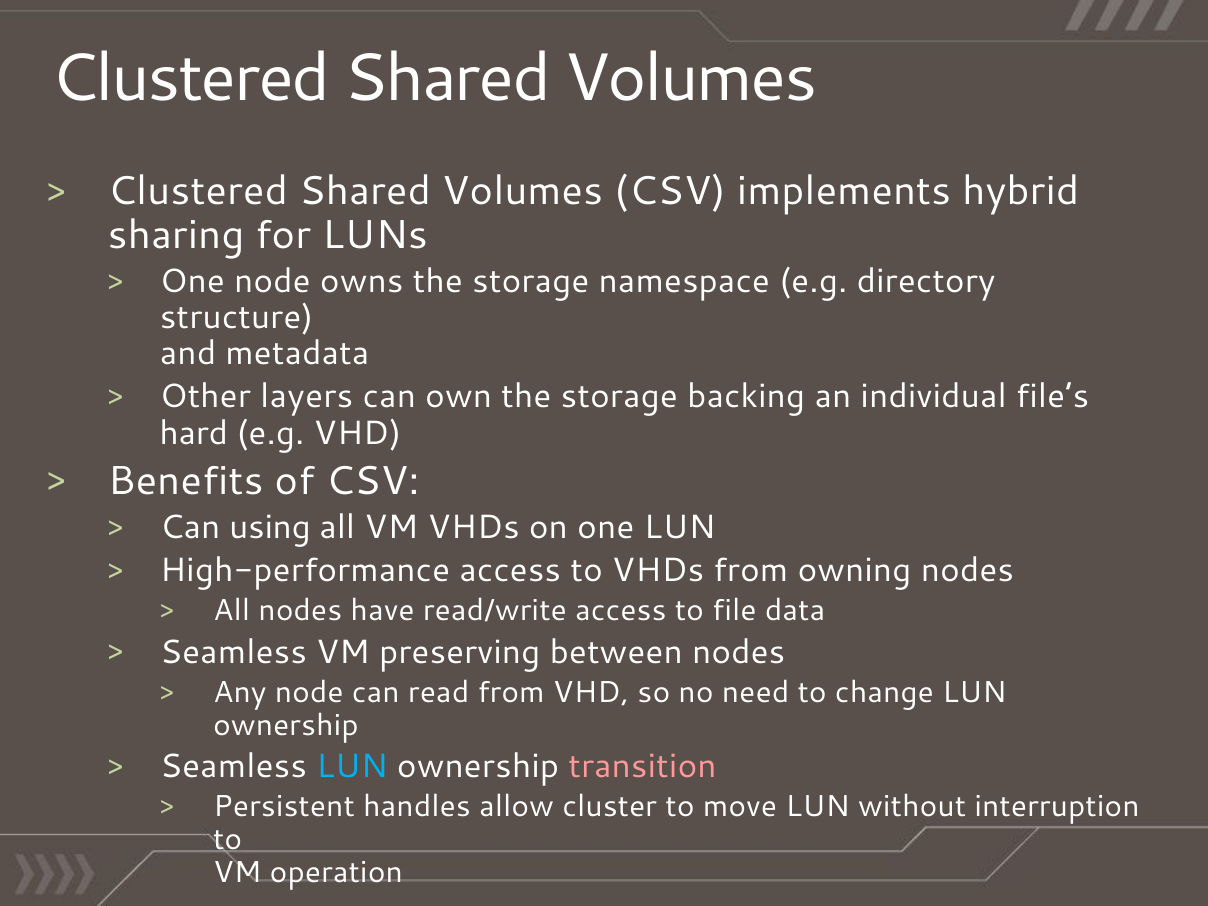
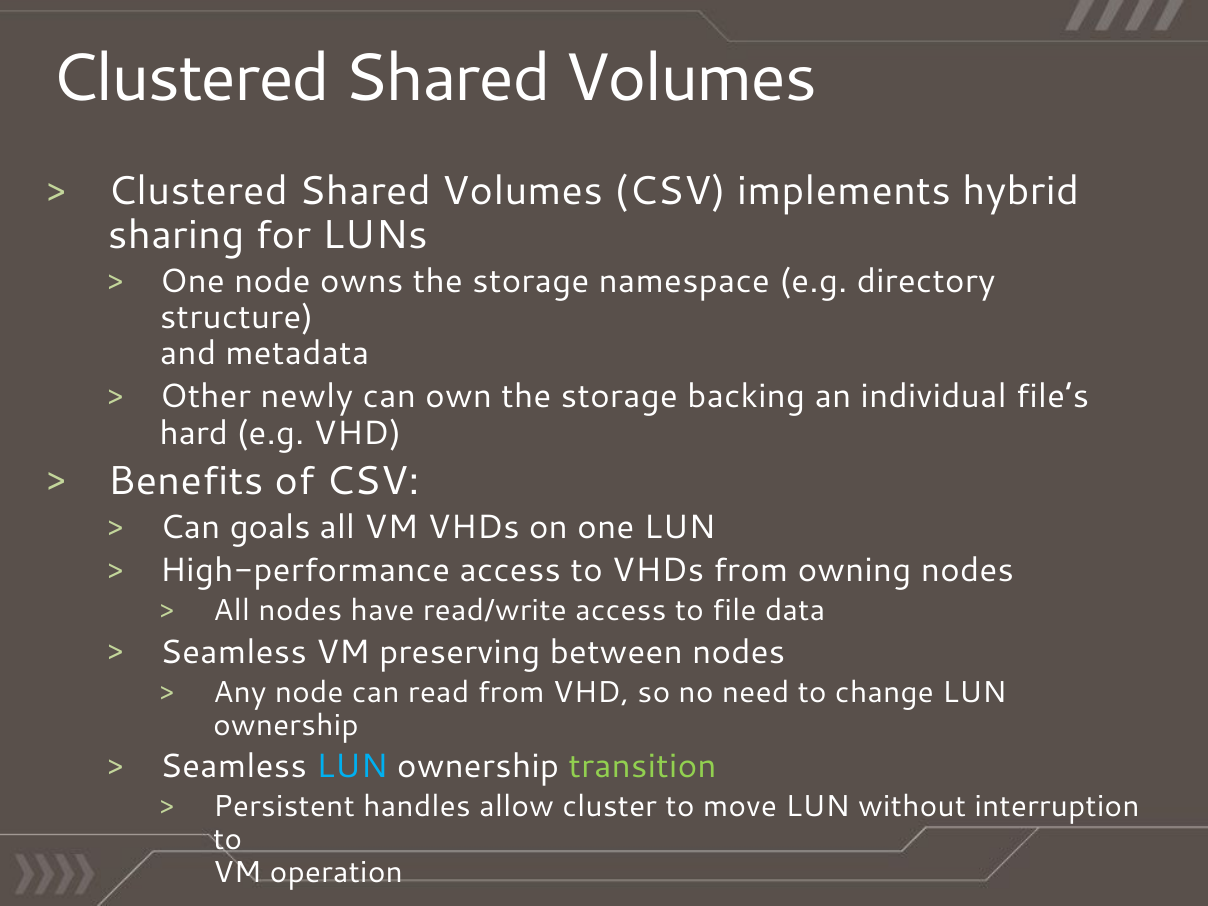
layers: layers -> newly (307, 397)
using: using -> goals (270, 528)
transition colour: pink -> light green (642, 766)
